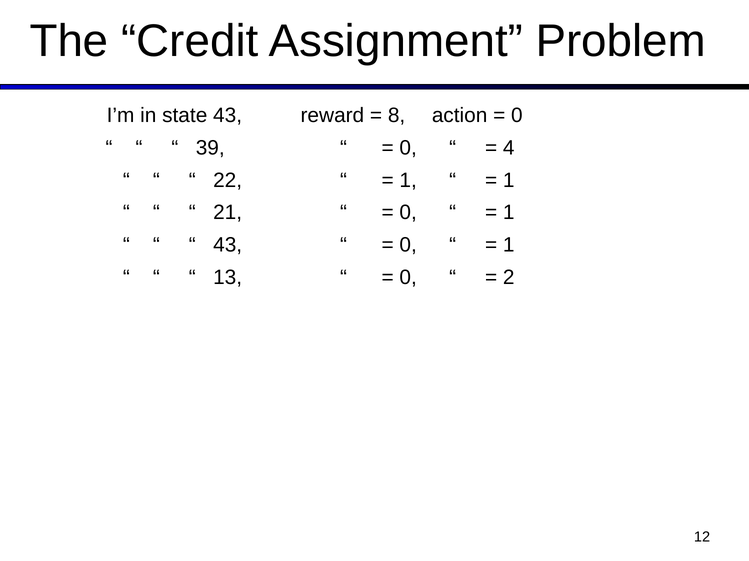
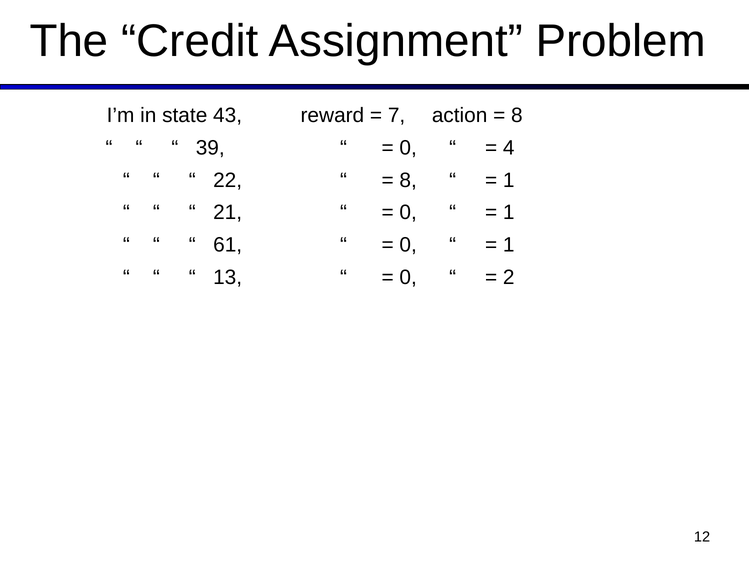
8: 8 -> 7 (397, 116)
0: 0 -> 8 (517, 116)
1: 1 -> 8 (408, 180)
43: 43 -> 61 (228, 245)
